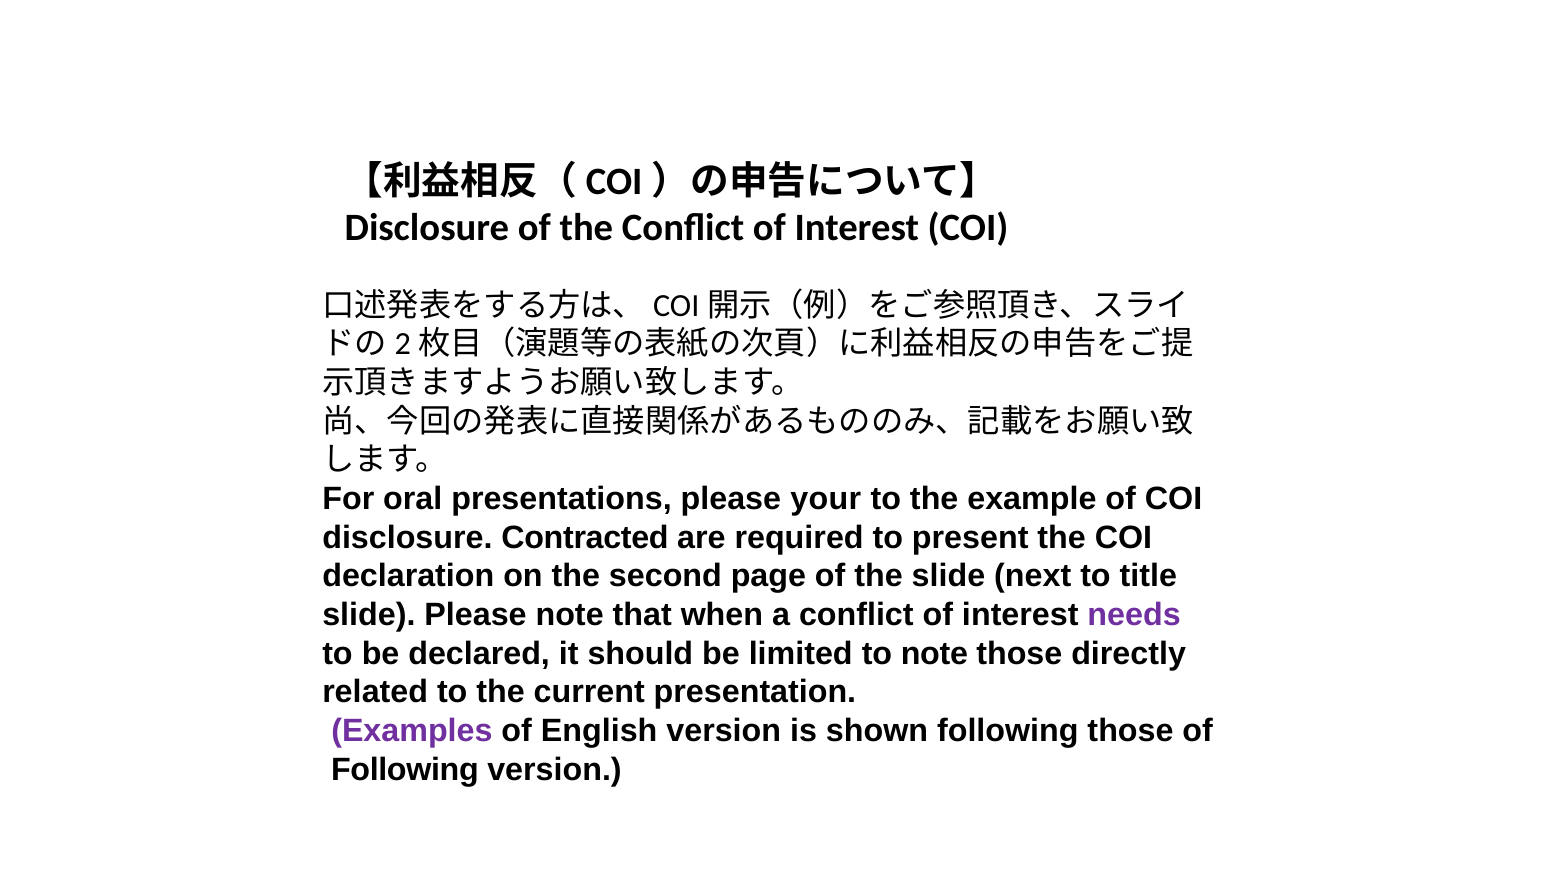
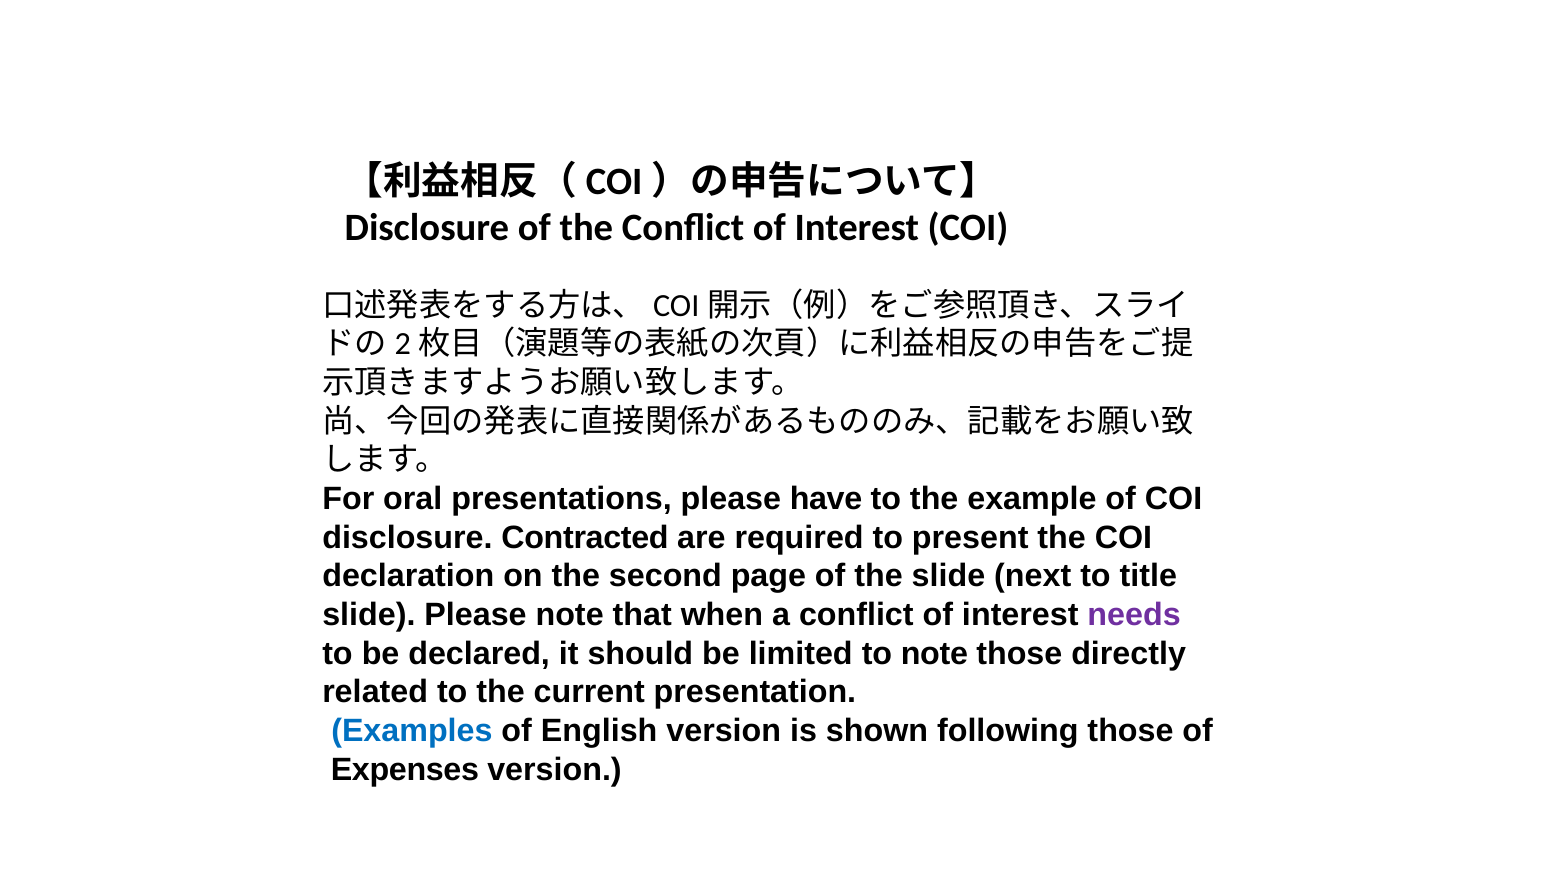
your: your -> have (826, 499)
Examples colour: purple -> blue (412, 731)
Following: Following -> Expenses (405, 770)
